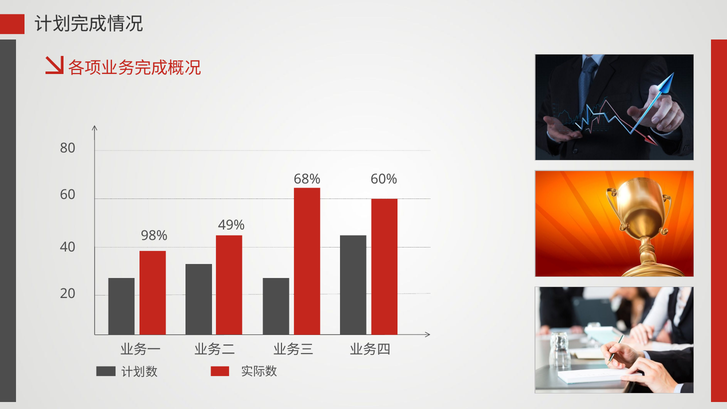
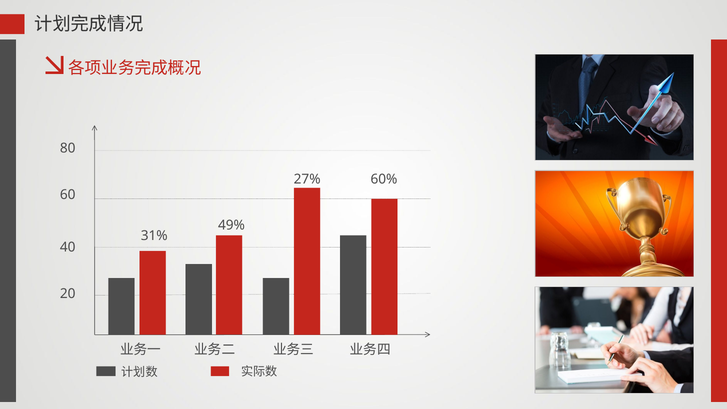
68%: 68% -> 27% (307, 179)
98%: 98% -> 31% (154, 235)
